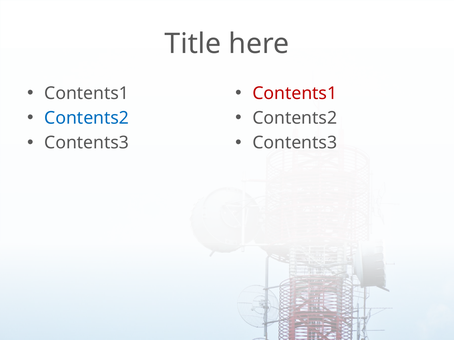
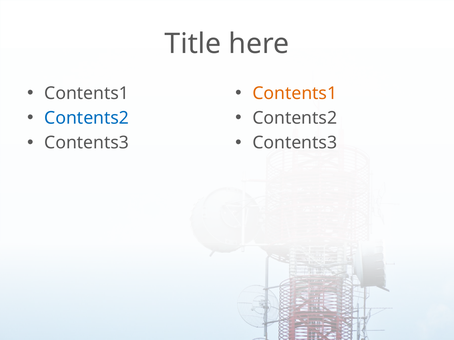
Contents1 colour: red -> orange (295, 94)
